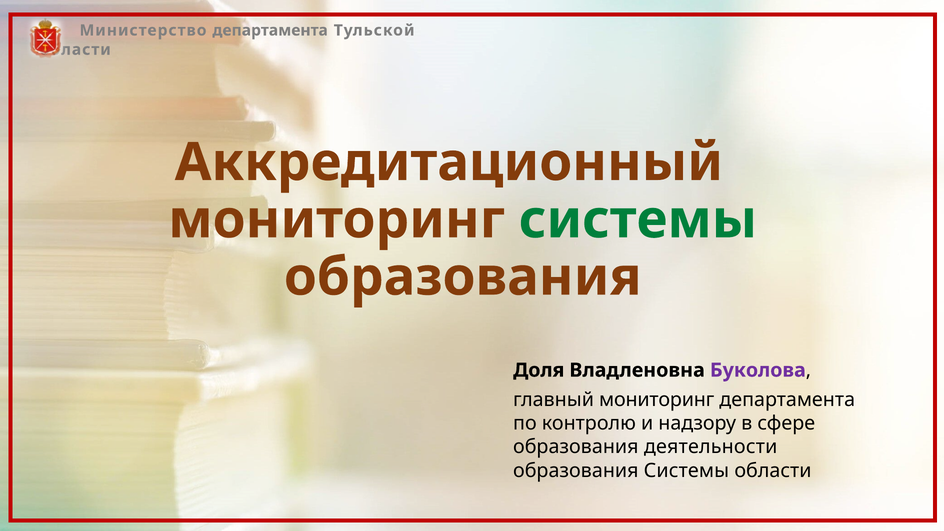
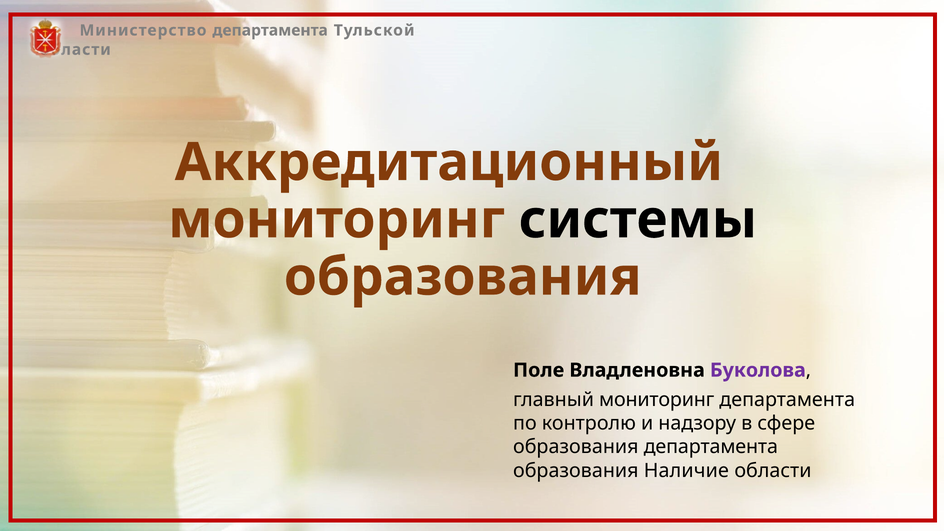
системы colour: green -> black (638, 220)
Доля: Доля -> Поле (539, 370)
образования деятельности: деятельности -> департамента (711, 447)
образования Системы: Системы -> Наличие (686, 471)
